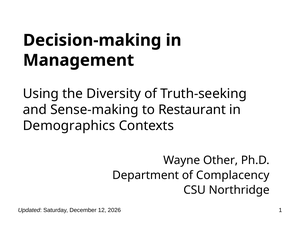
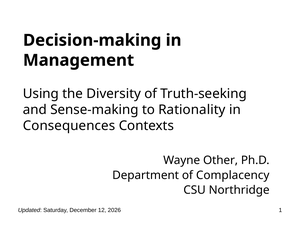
Restaurant: Restaurant -> Rationality (192, 110)
Demographics: Demographics -> Consequences (69, 126)
